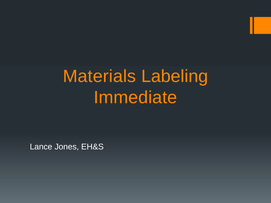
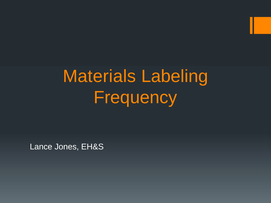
Immediate: Immediate -> Frequency (135, 98)
